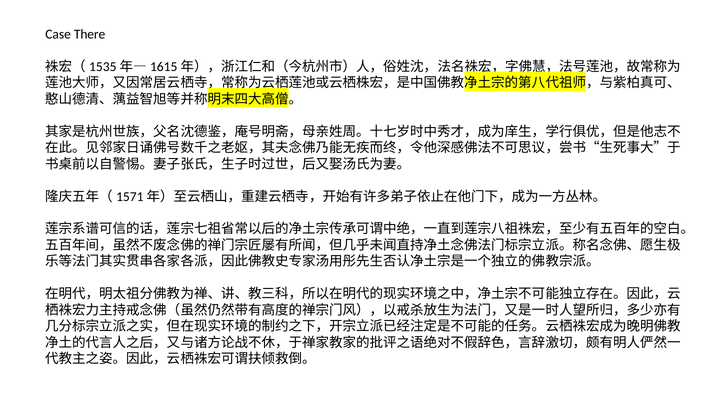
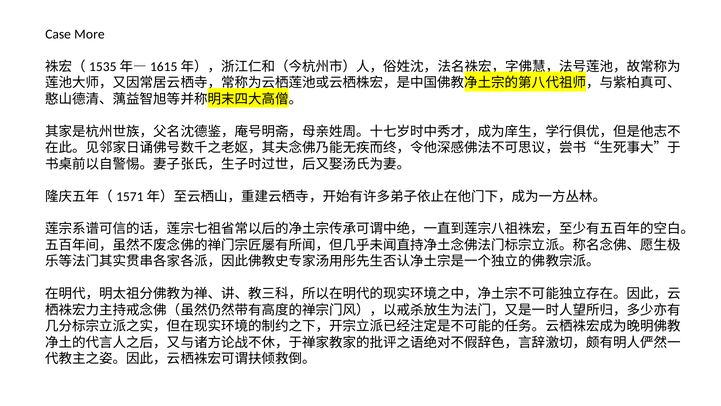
There: There -> More (89, 34)
